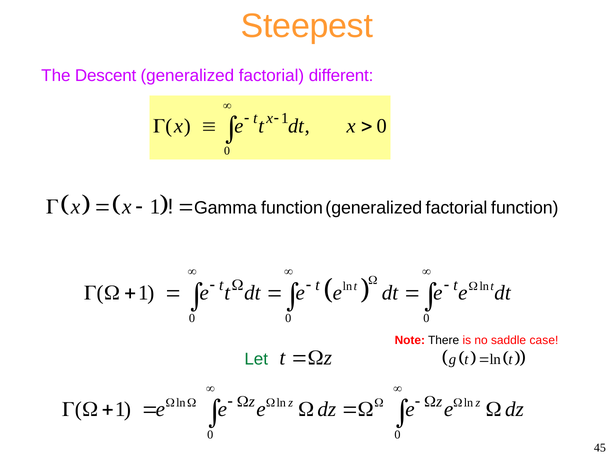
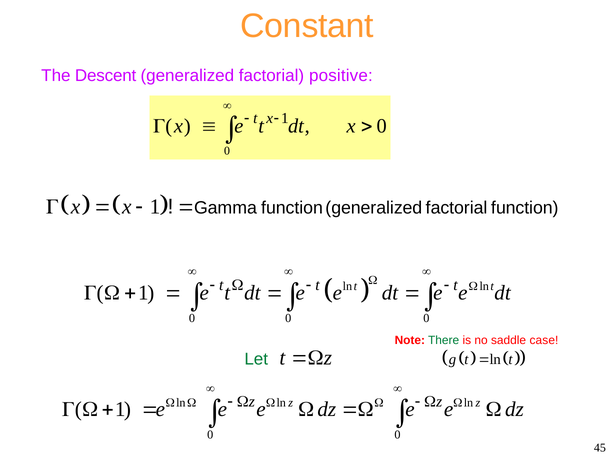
Steepest: Steepest -> Constant (307, 26)
different: different -> positive (341, 76)
There colour: black -> green (444, 340)
